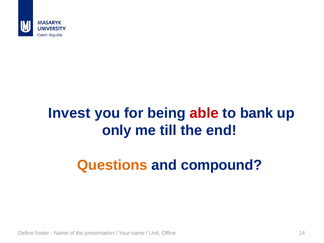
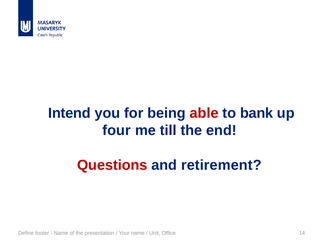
Invest: Invest -> Intend (69, 113)
only: only -> four (117, 130)
Questions colour: orange -> red (112, 165)
compound: compound -> retirement (221, 165)
